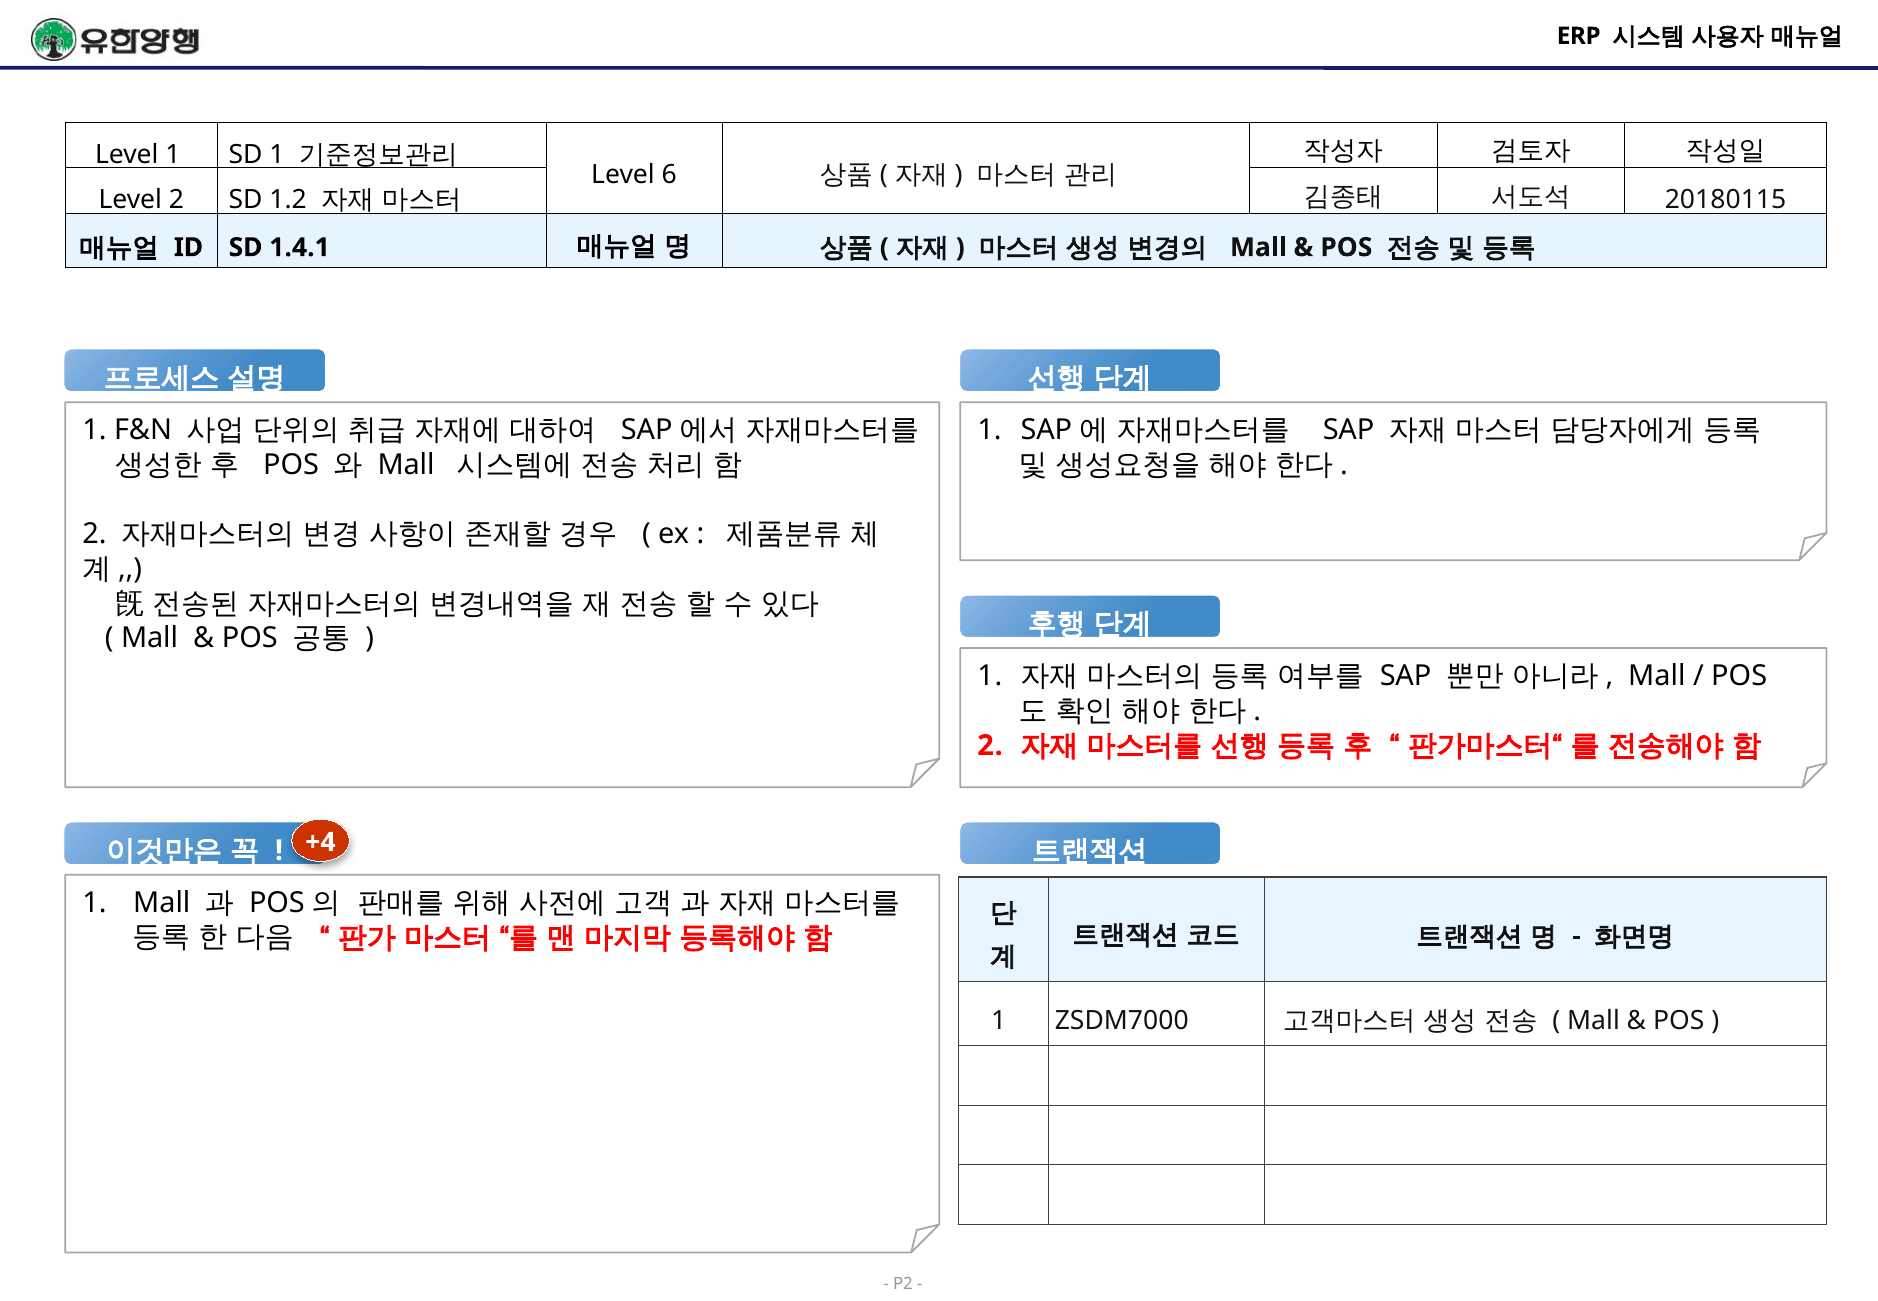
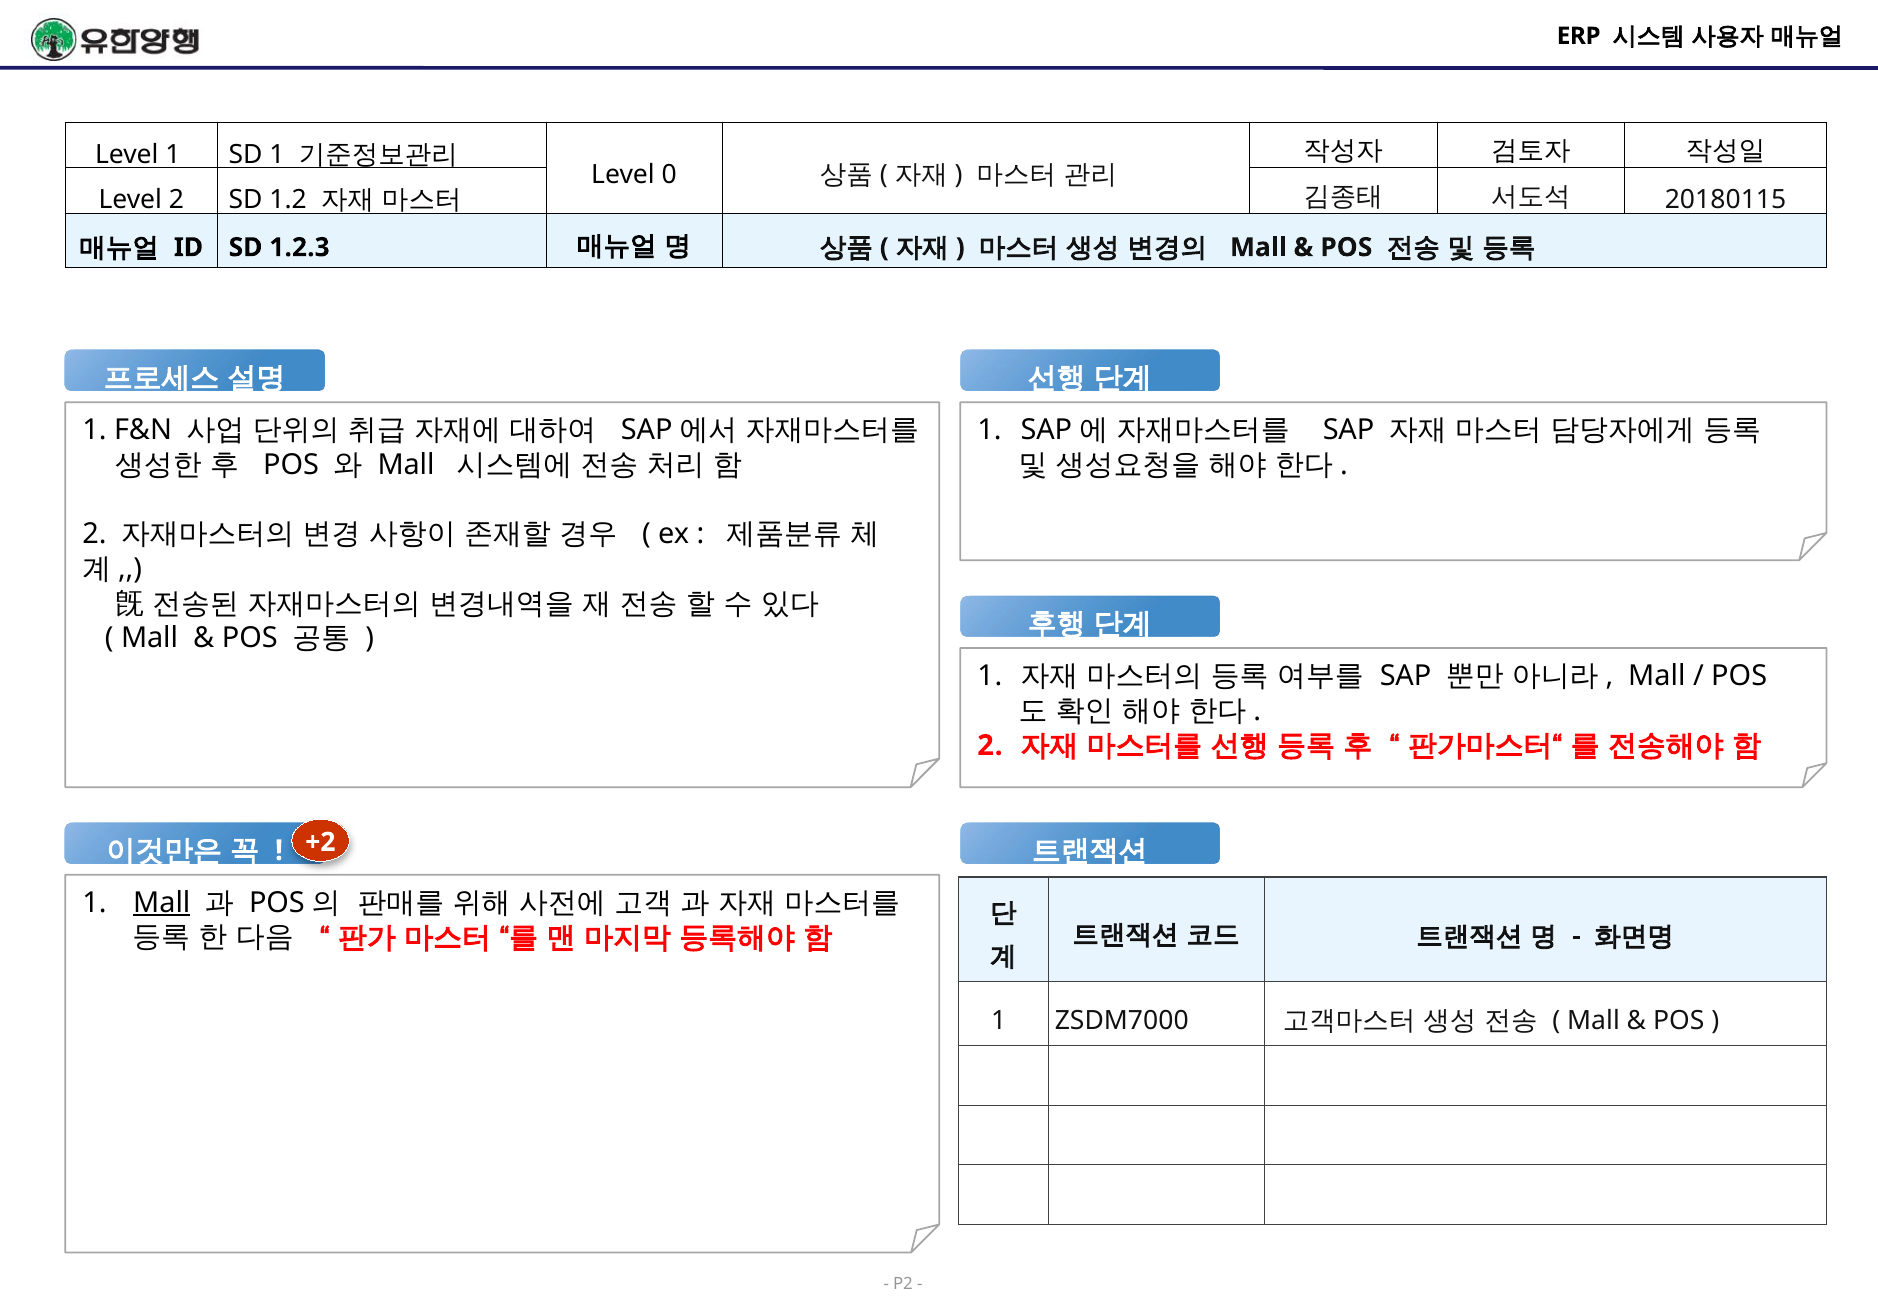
6: 6 -> 0 (669, 174)
1.4.1: 1.4.1 -> 1.2.3 (300, 247)
+4: +4 -> +2 (320, 842)
Mall underline: none -> present (162, 902)
